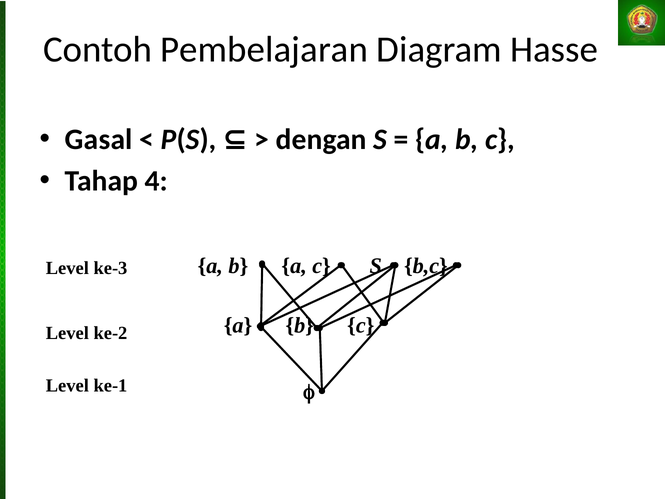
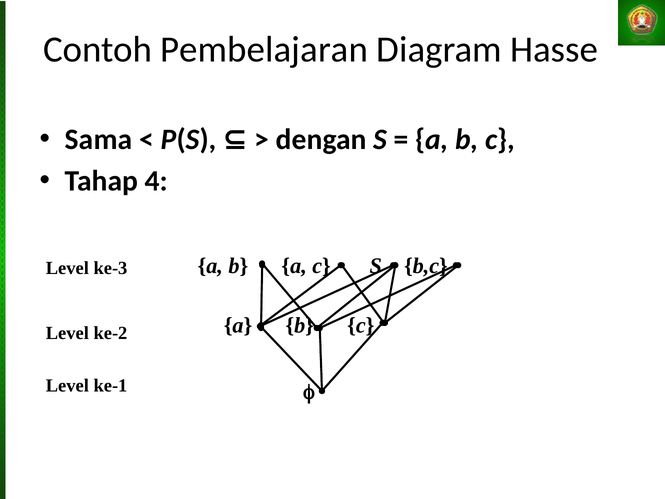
Gasal: Gasal -> Sama (99, 140)
